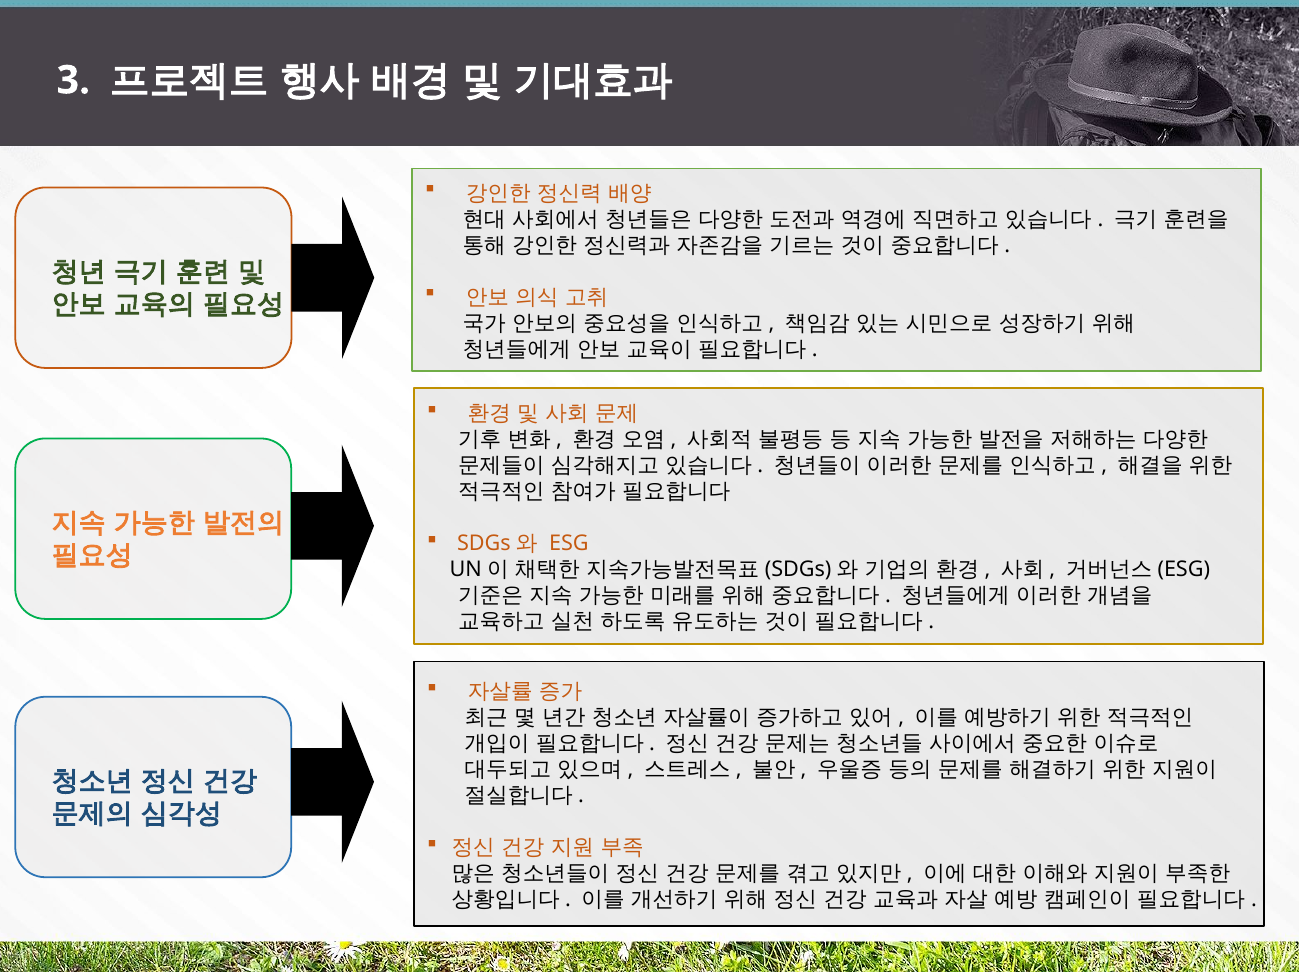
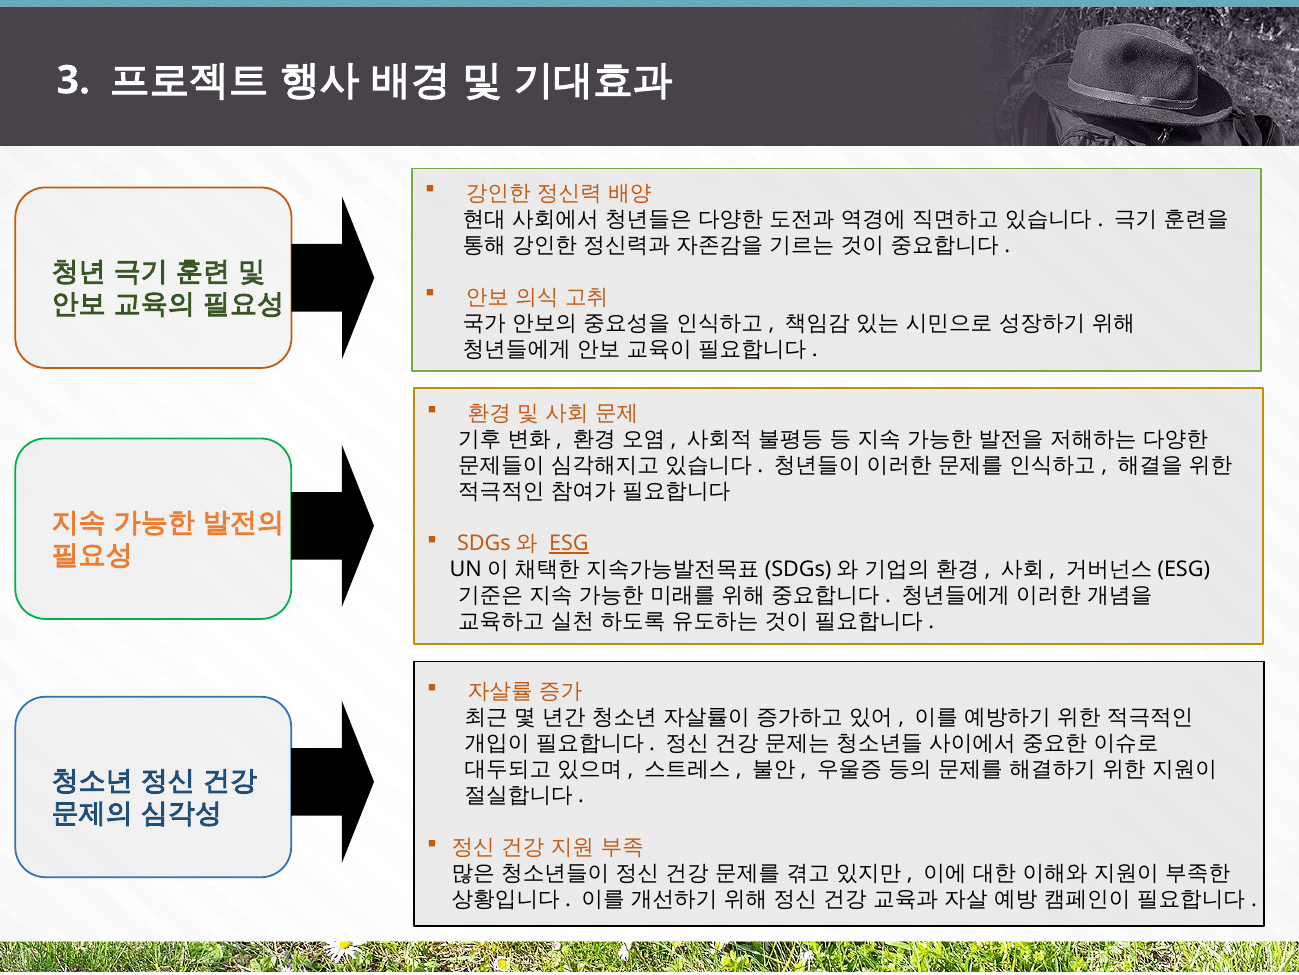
ESG underline: none -> present (569, 543)
